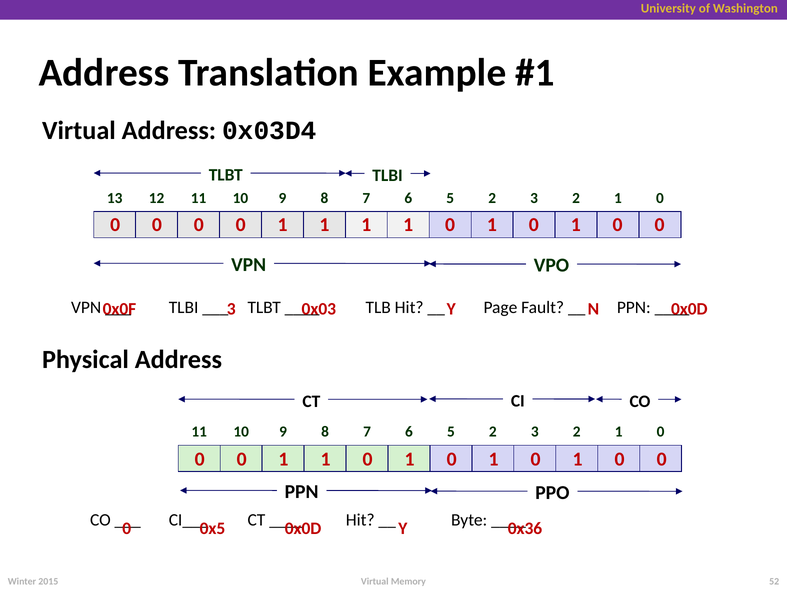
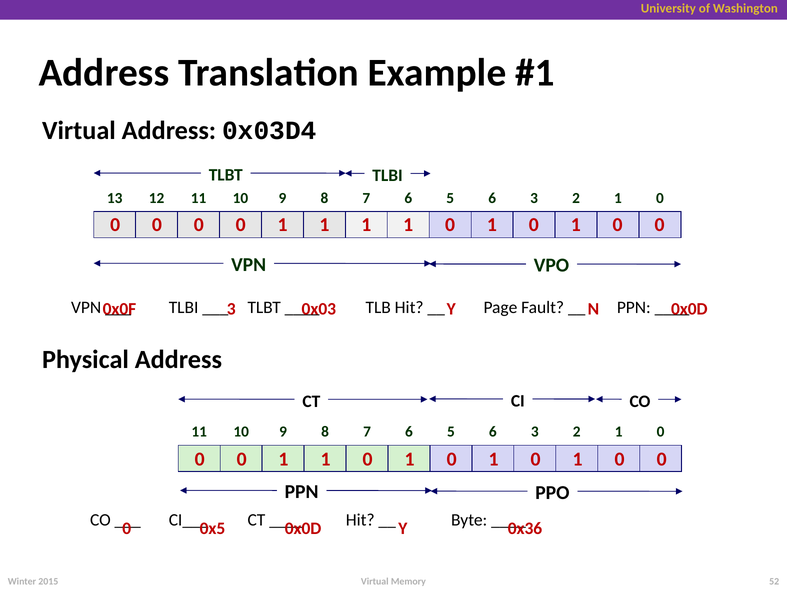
2: 2 -> 6 (492, 198)
2: 2 -> 6 (493, 432)
